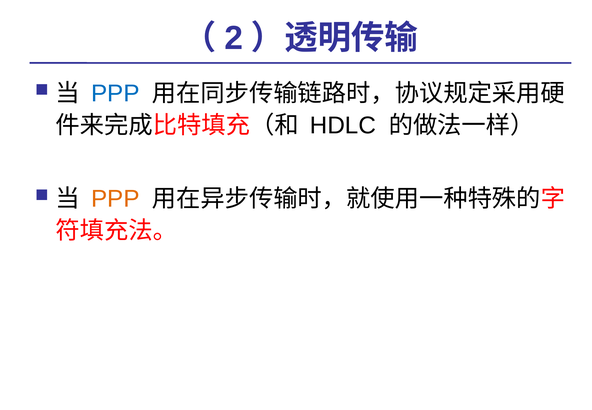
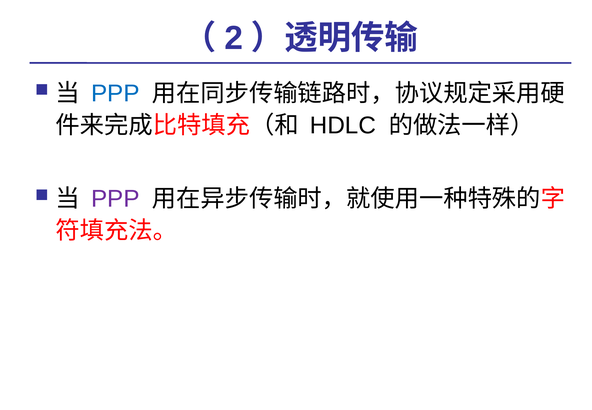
PPP colour: orange -> purple (115, 199)
